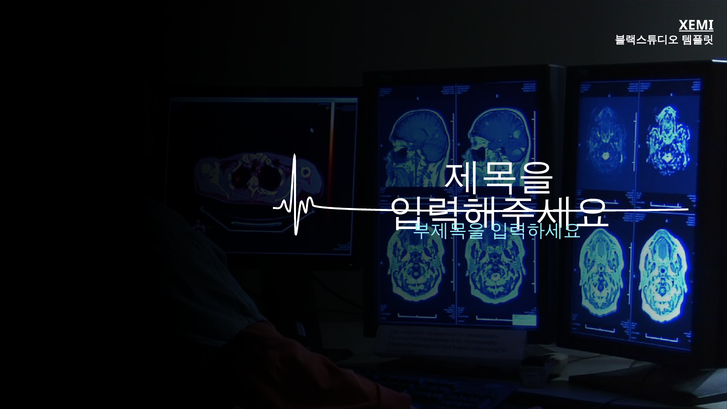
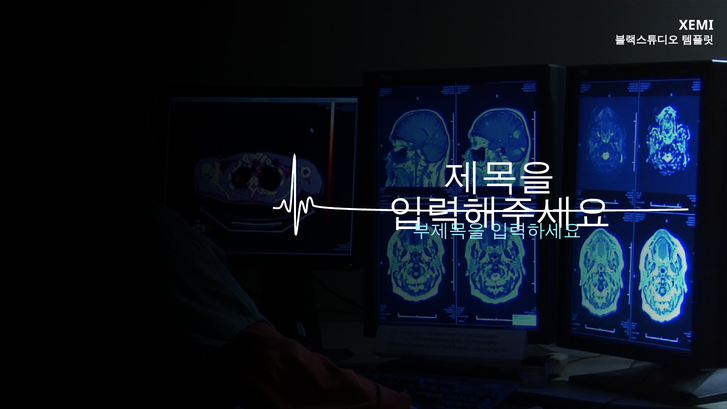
XEMI underline: present -> none (696, 25)
